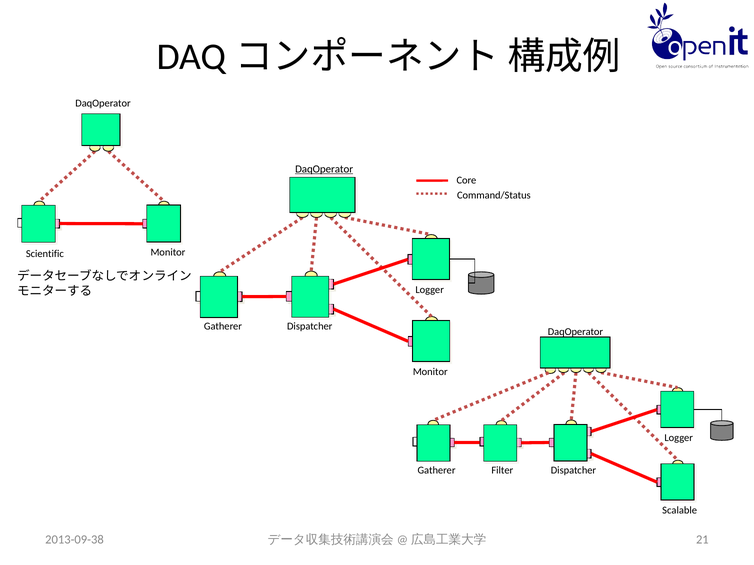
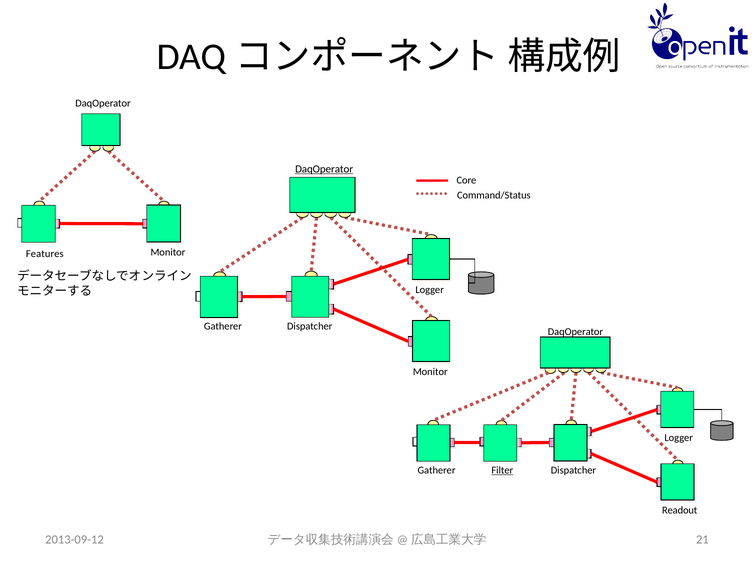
Scientific: Scientific -> Features (45, 254)
Filter underline: none -> present (502, 471)
Scalable: Scalable -> Readout (680, 511)
2013-09-38: 2013-09-38 -> 2013-09-12 (74, 540)
